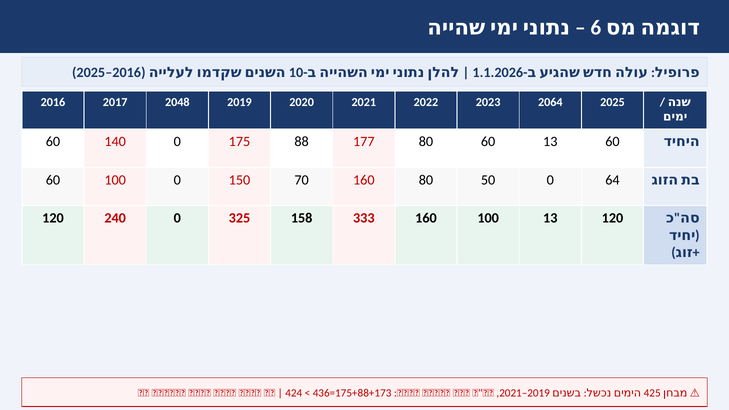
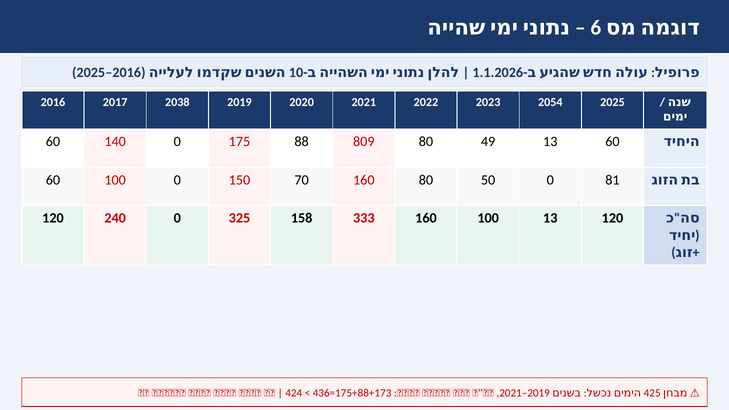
2048: 2048 -> 2038 (177, 102)
2064: 2064 -> 2054 (550, 102)
177: 177 -> 809 (364, 142)
80 60: 60 -> 49 (488, 142)
64: 64 -> 81 (612, 180)
